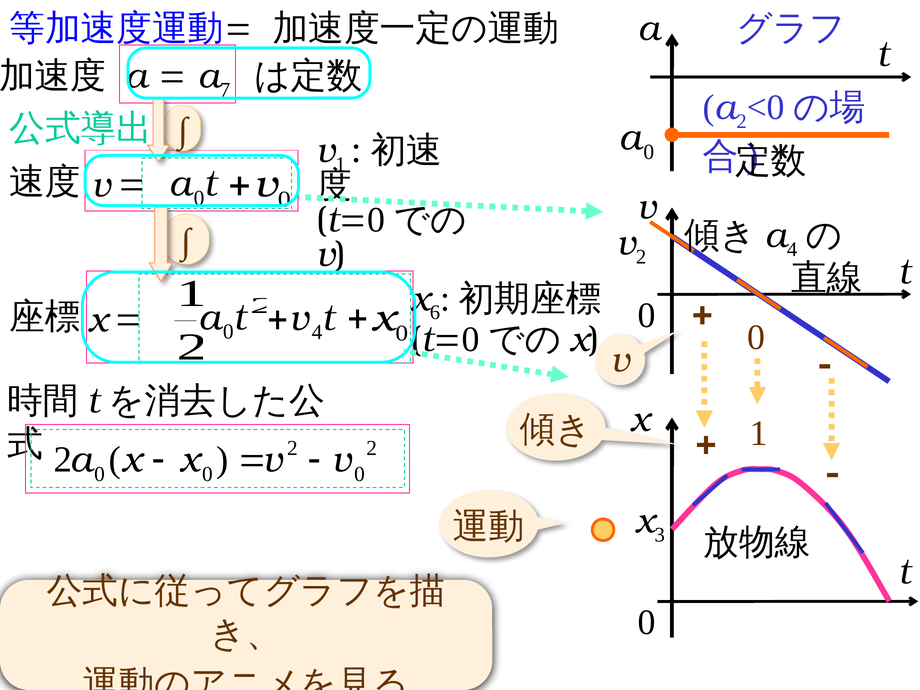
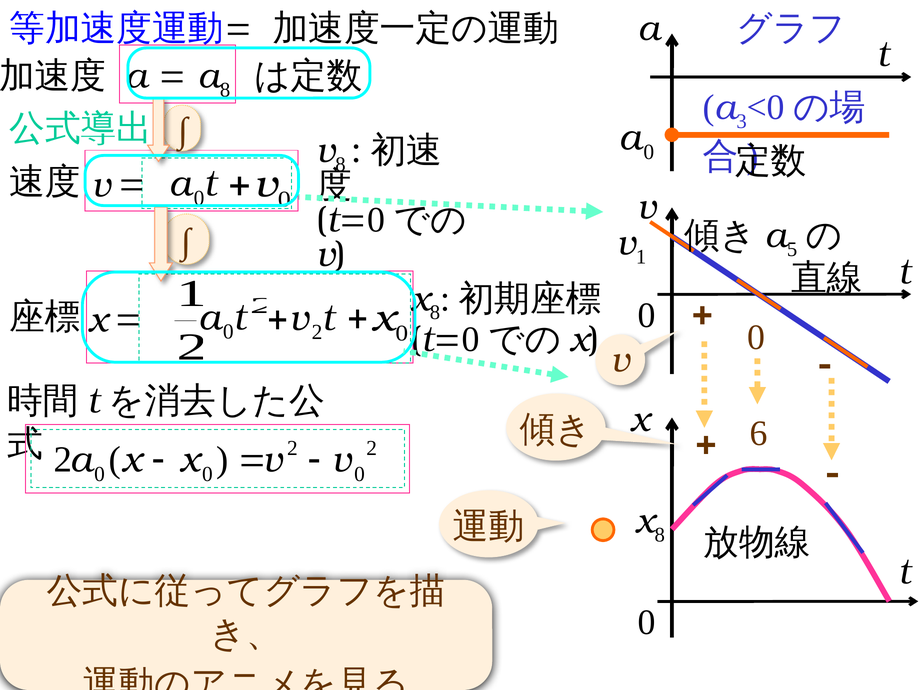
a 7: 7 -> 8 (225, 90)
a 2: 2 -> 3 (742, 122)
v 1: 1 -> 8 (340, 164)
4: 4 -> 5 (792, 249)
2: 2 -> 1 (641, 257)
6: 6 -> 8 (435, 313)
4: 4 -> 2 (317, 332)
1: 1 -> 6 (759, 433)
3: 3 -> 8 (660, 535)
